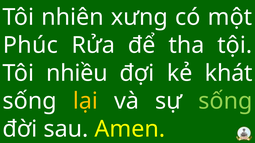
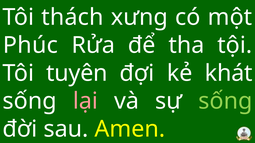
nhiên: nhiên -> thách (72, 17)
nhiều: nhiều -> tuyên (77, 73)
lại colour: yellow -> pink (85, 101)
